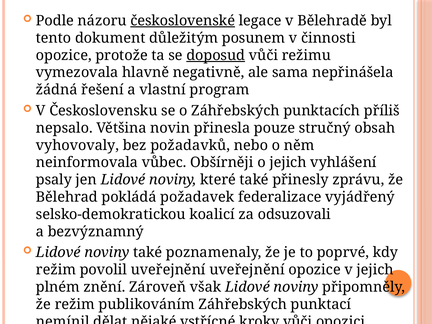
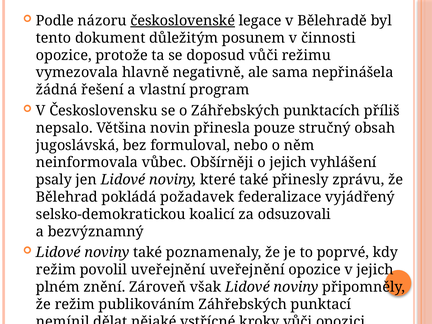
doposud underline: present -> none (216, 55)
vyhovovaly: vyhovovaly -> jugoslávská (77, 145)
požadavků: požadavků -> formuloval (190, 145)
